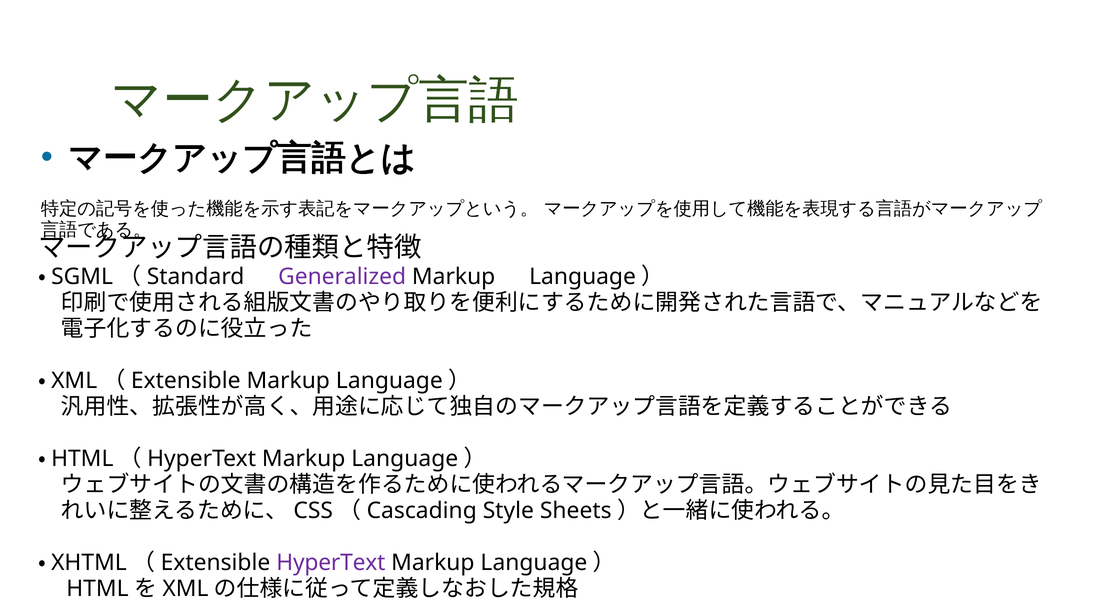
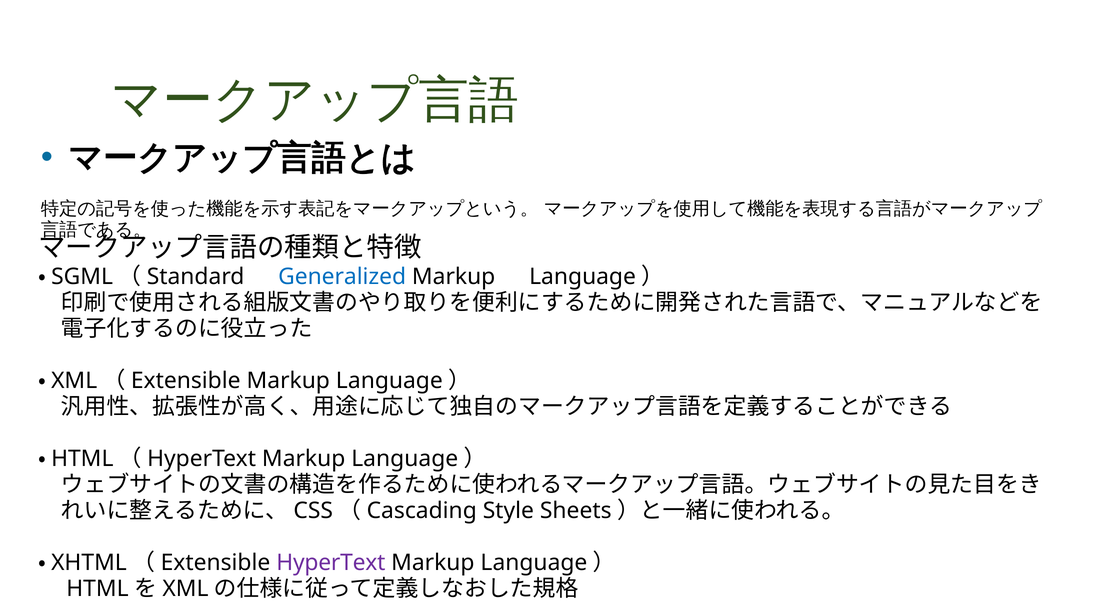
Generalized colour: purple -> blue (342, 277)
